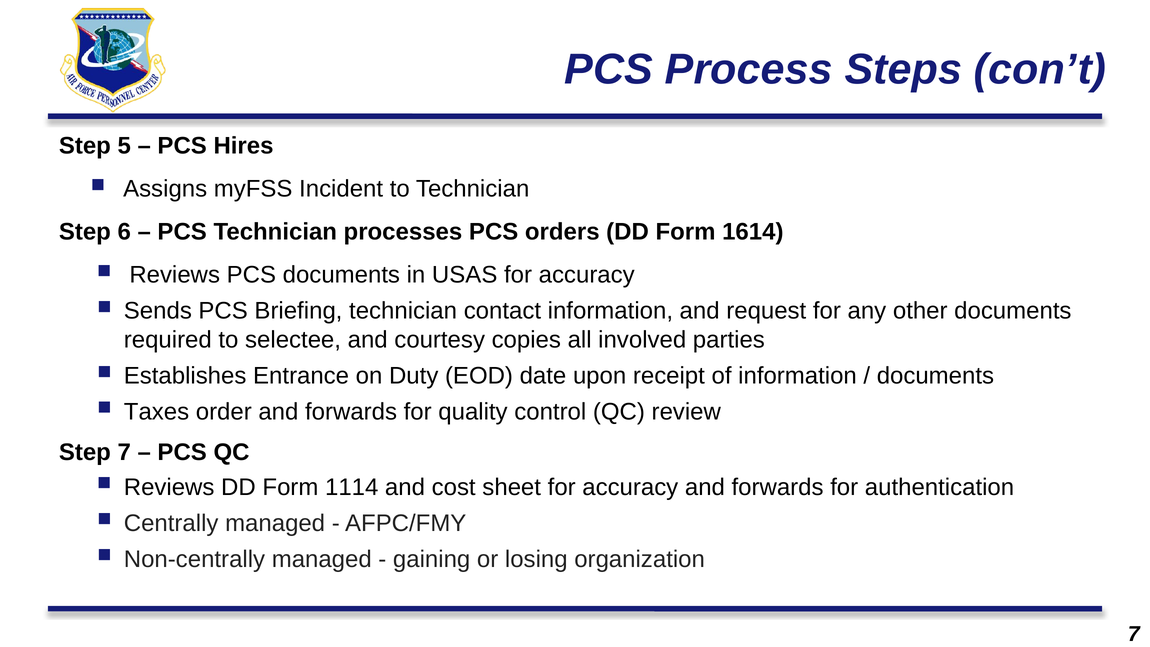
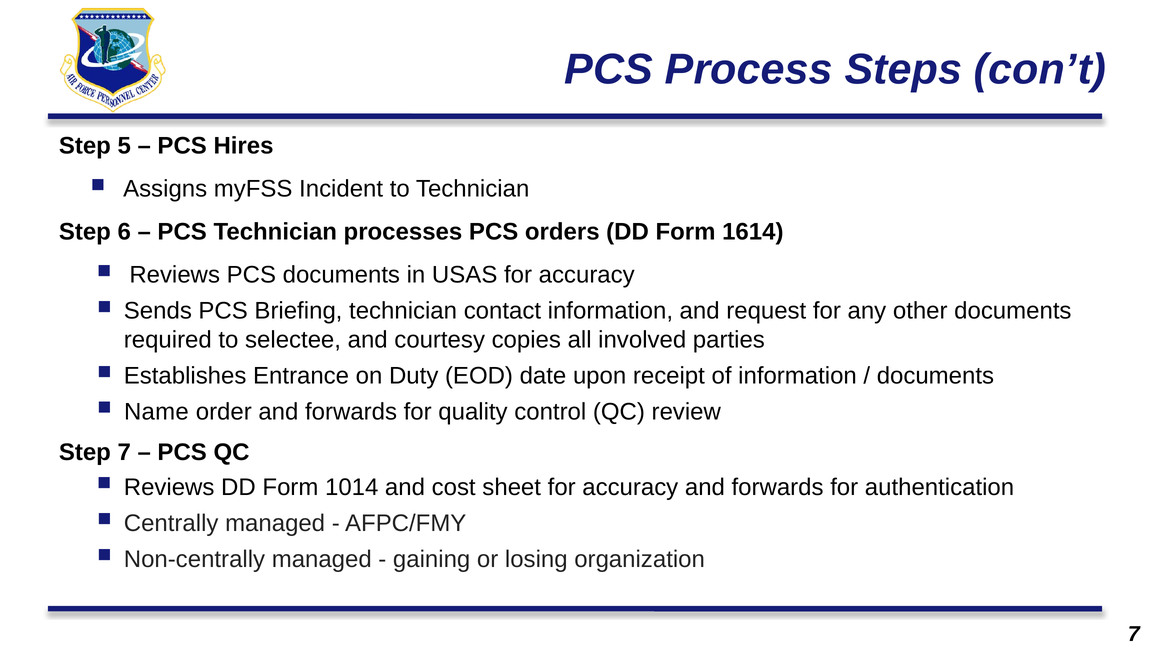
Taxes: Taxes -> Name (156, 412)
1114: 1114 -> 1014 (352, 487)
